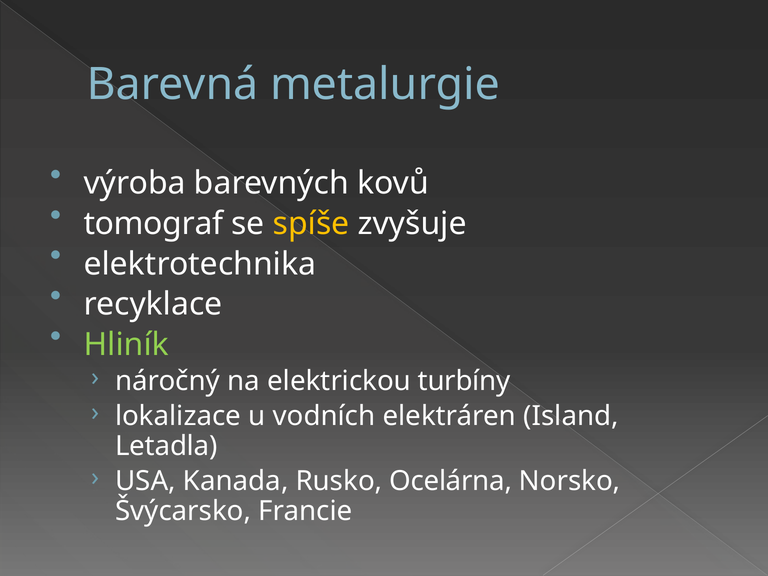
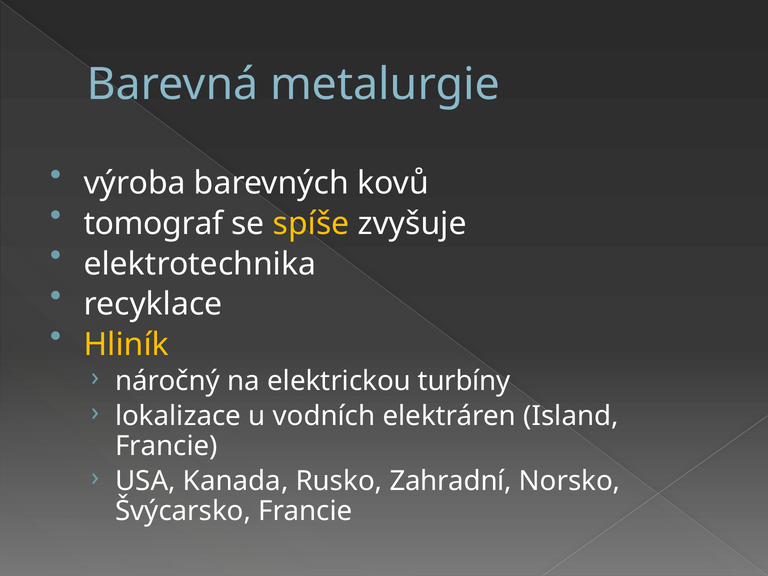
Hliník colour: light green -> yellow (126, 345)
Letadla: Letadla -> Francie (166, 446)
Ocelárna: Ocelárna -> Zahradní (451, 481)
